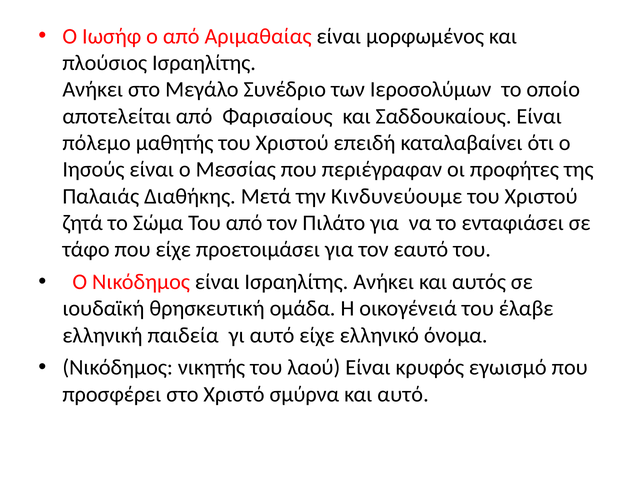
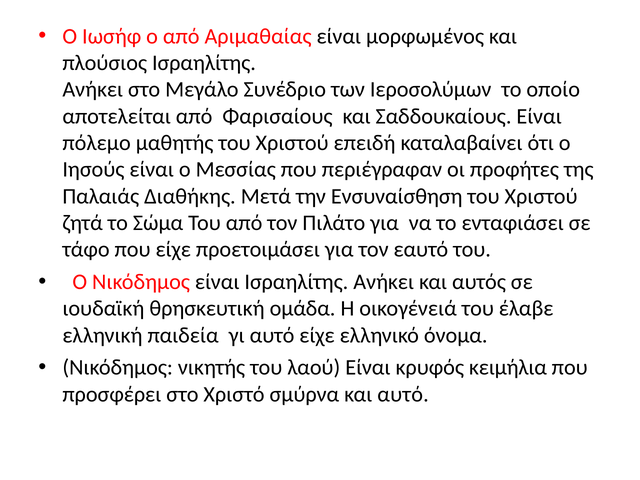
Κινδυνεύουμε: Κινδυνεύουμε -> Ενσυναίσθηση (397, 196)
εγωισμό: εγωισμό -> κειμήλια (508, 368)
